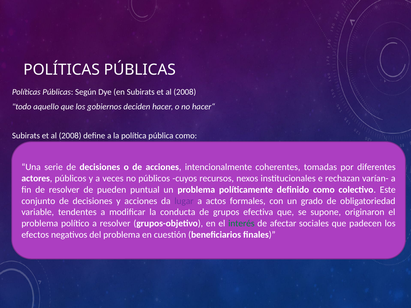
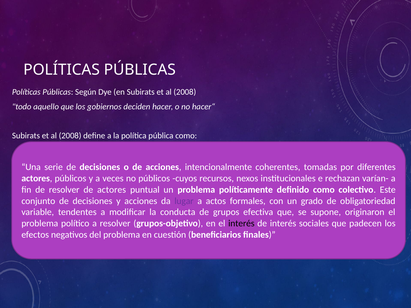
de pueden: pueden -> actores (112, 190)
interés colour: green -> black (241, 224)
de afectar: afectar -> interés (283, 224)
